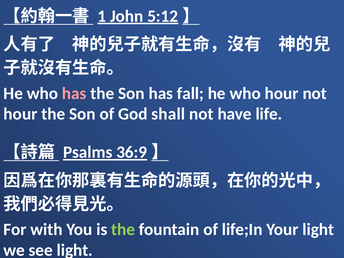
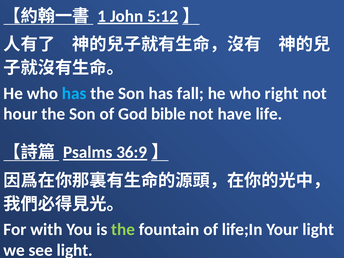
has colour: pink -> light blue (74, 93)
who hour: hour -> right (282, 93)
shall: shall -> bible (168, 114)
